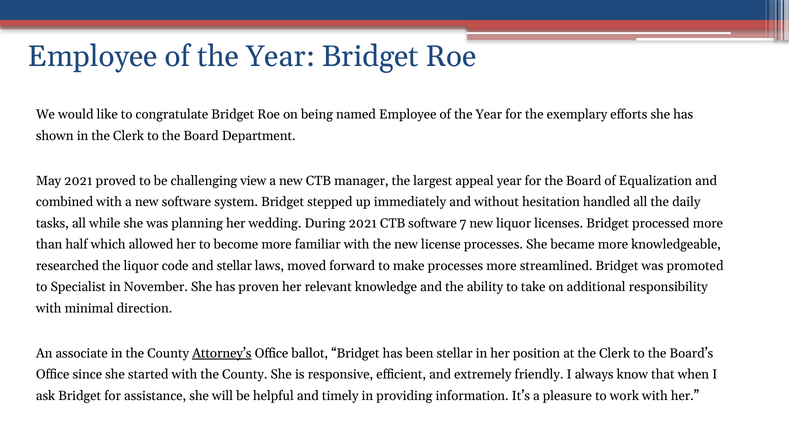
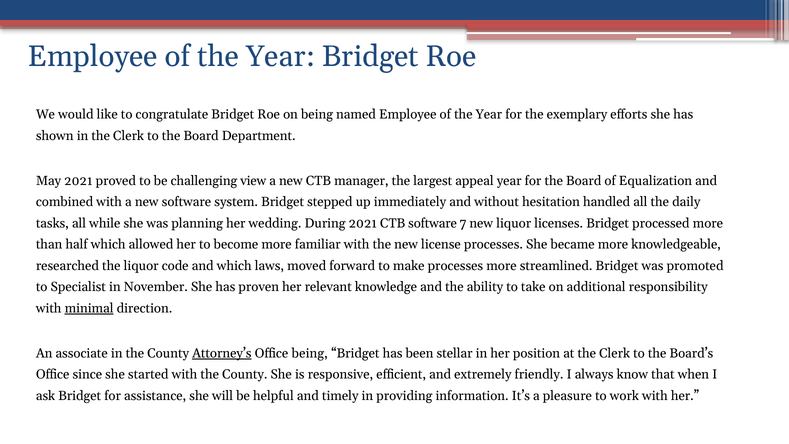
and stellar: stellar -> which (234, 266)
minimal underline: none -> present (89, 308)
Office ballot: ballot -> being (310, 353)
